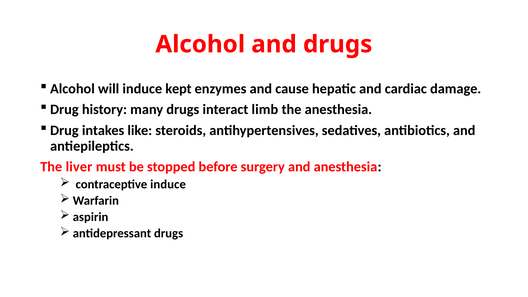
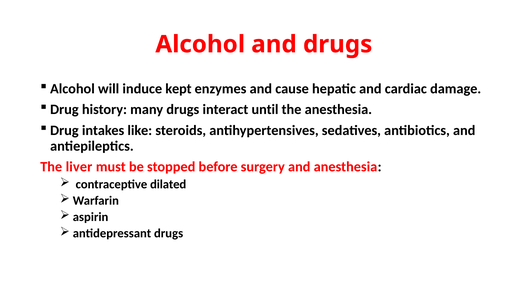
limb: limb -> until (265, 110)
contraceptive induce: induce -> dilated (168, 184)
